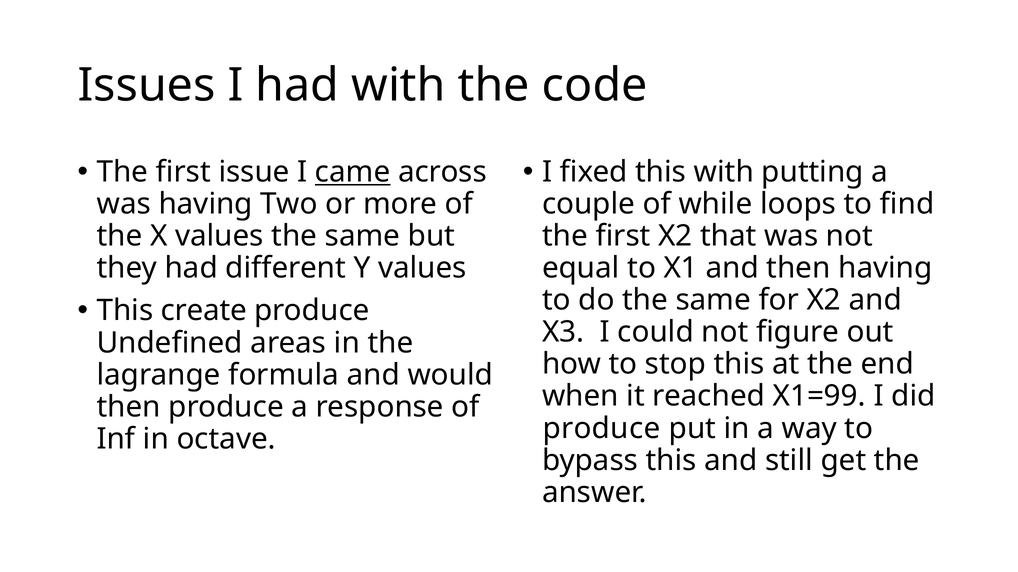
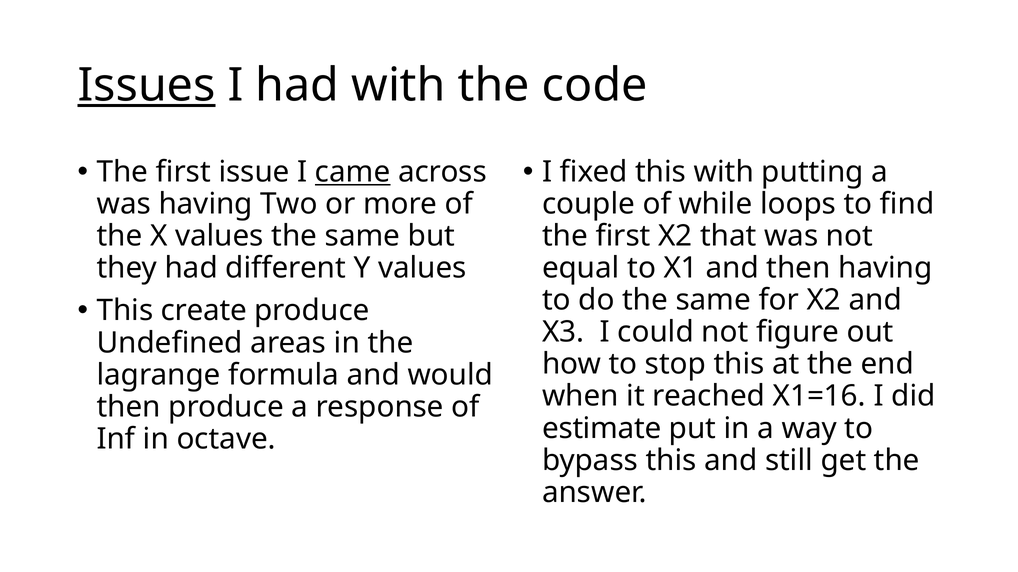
Issues underline: none -> present (147, 86)
X1=99: X1=99 -> X1=16 (819, 397)
produce: produce -> estimate (602, 429)
